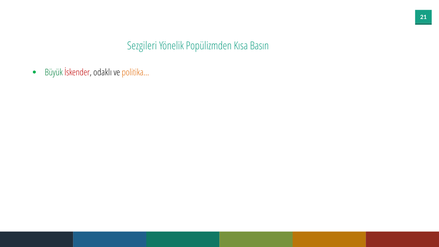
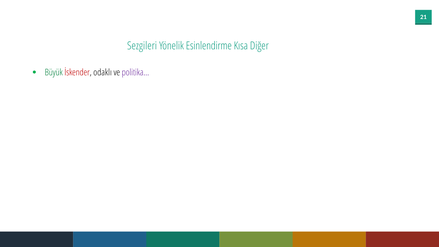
Popülizmden: Popülizmden -> Esinlendirme (209, 46)
Basın: Basın -> Diğer (259, 46)
politika… colour: orange -> purple (135, 73)
